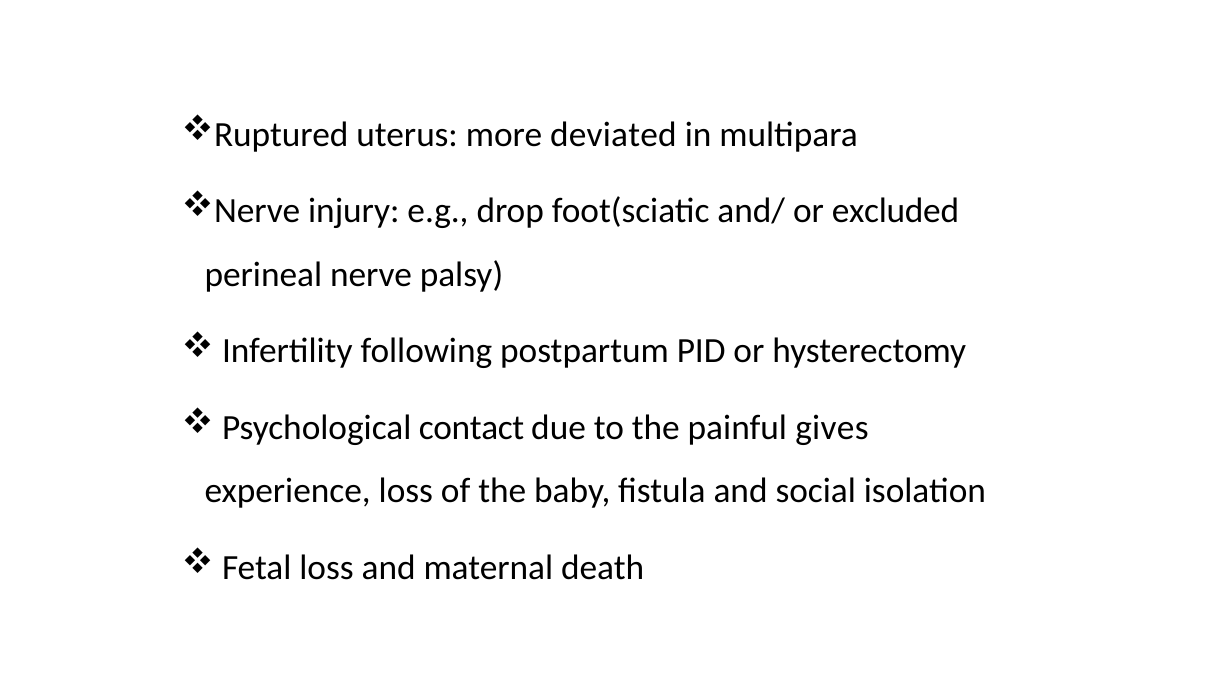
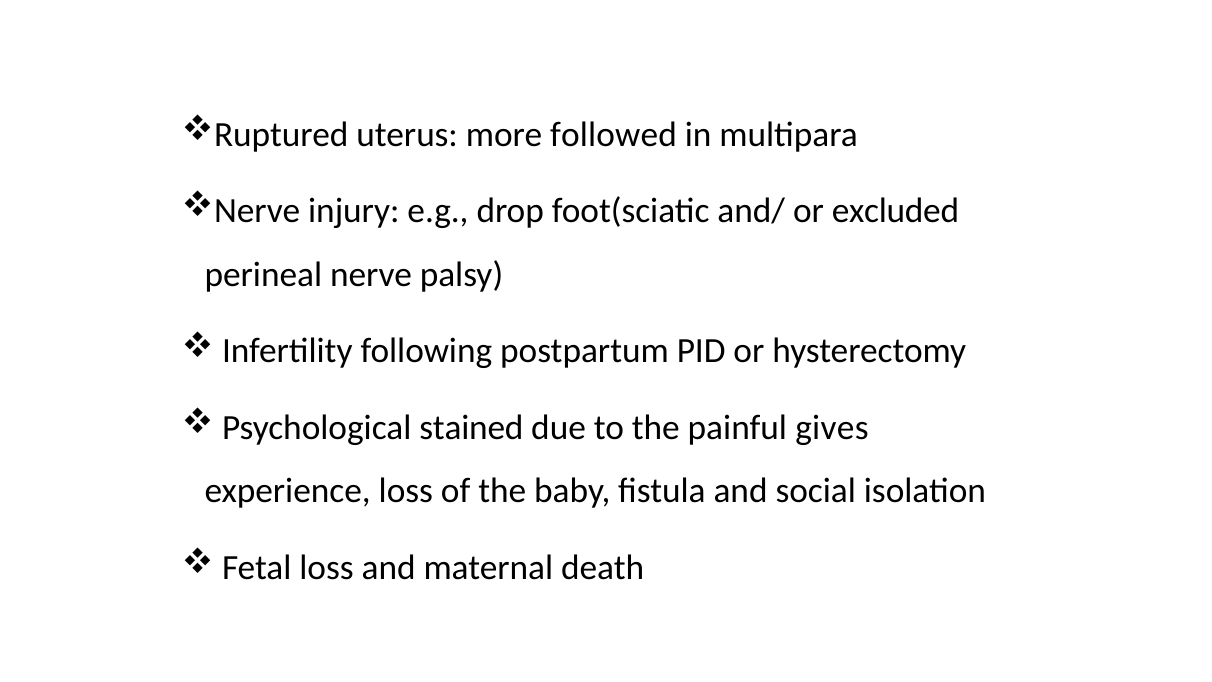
deviated: deviated -> followed (613, 135)
contact: contact -> stained (471, 427)
